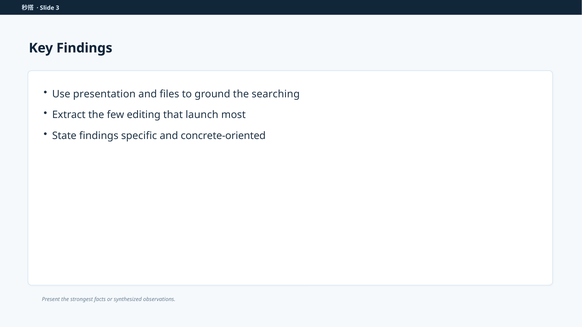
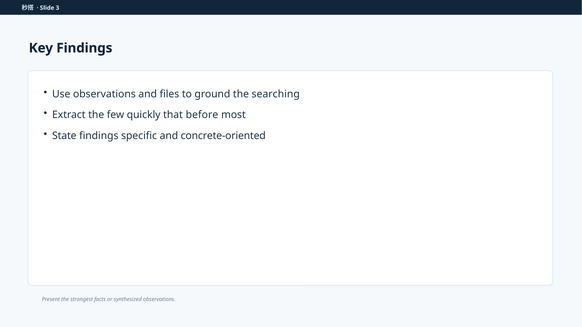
Use presentation: presentation -> observations (104, 94)
editing: editing -> quickly (144, 115)
launch: launch -> before (202, 115)
